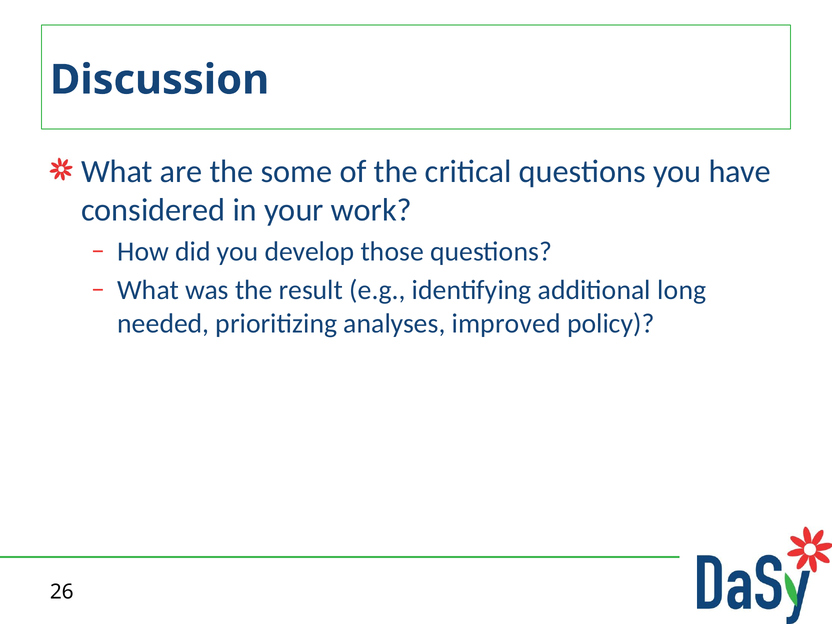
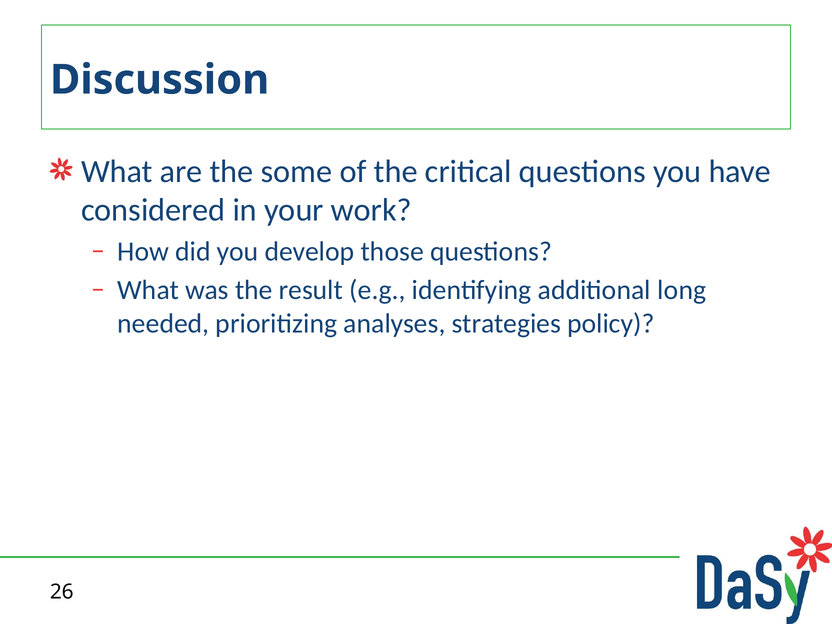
improved: improved -> strategies (506, 324)
